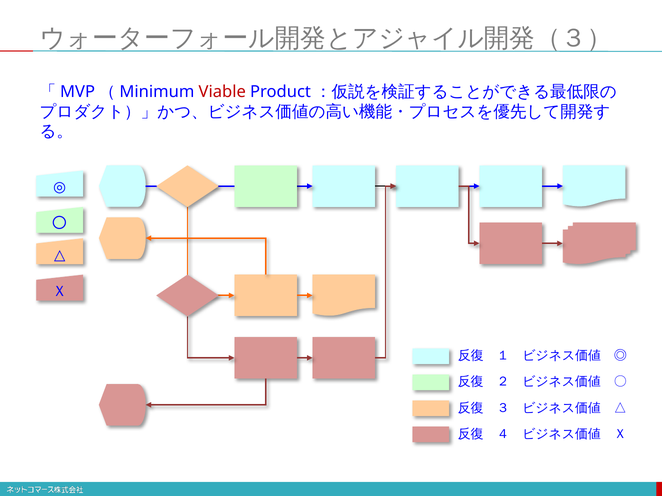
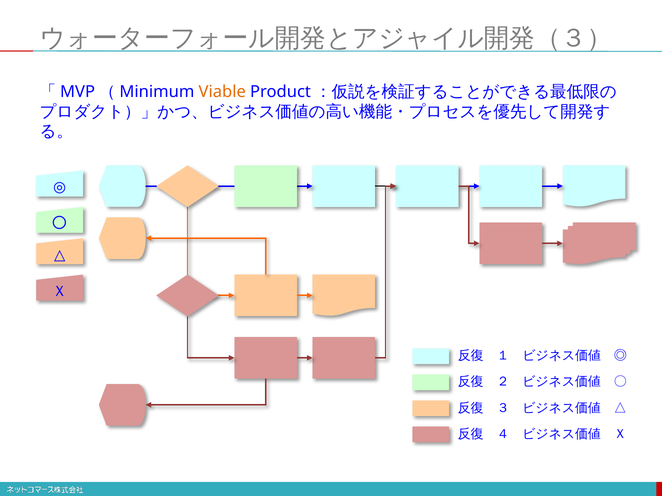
Viable colour: red -> orange (222, 92)
